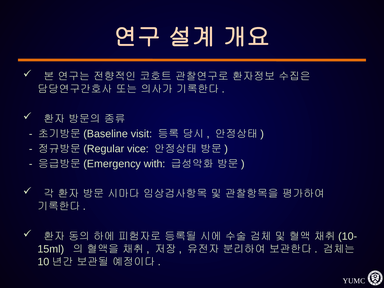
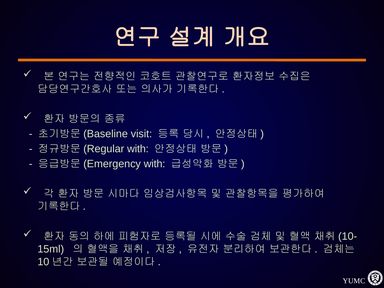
vice: vice -> with (138, 149)
